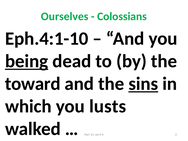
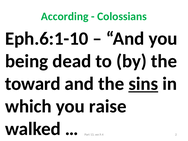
Ourselves: Ourselves -> According (65, 16)
Eph.4:1-10: Eph.4:1-10 -> Eph.6:1-10 (47, 39)
being underline: present -> none (27, 61)
lusts: lusts -> raise (108, 106)
